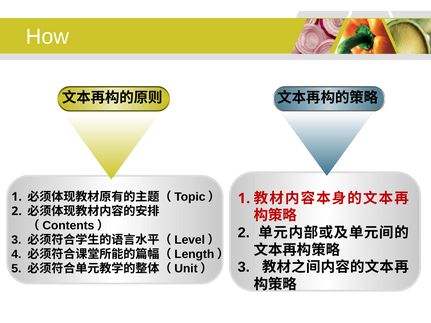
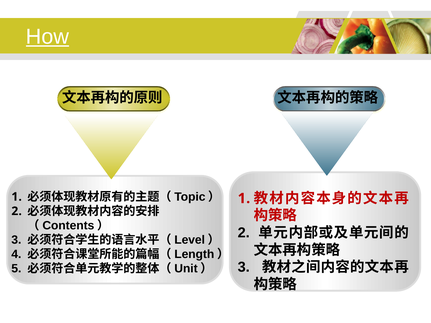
How underline: none -> present (47, 37)
